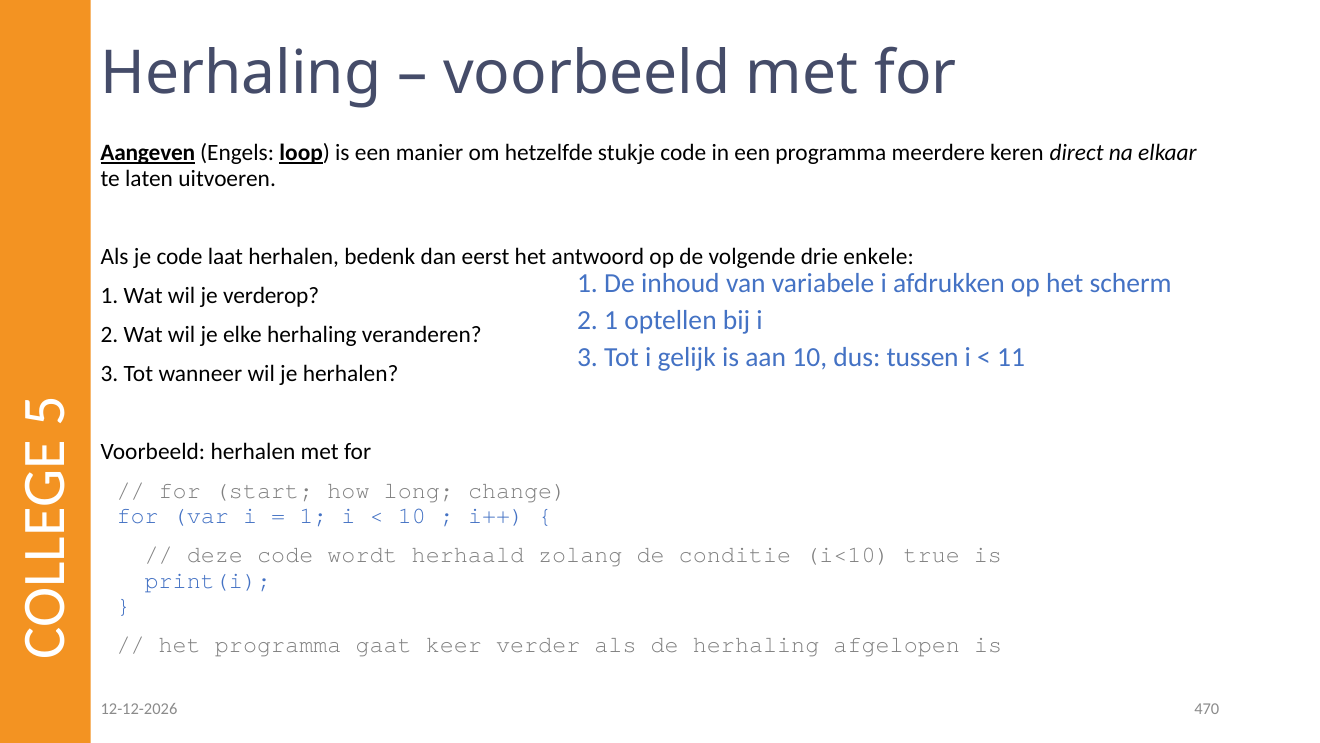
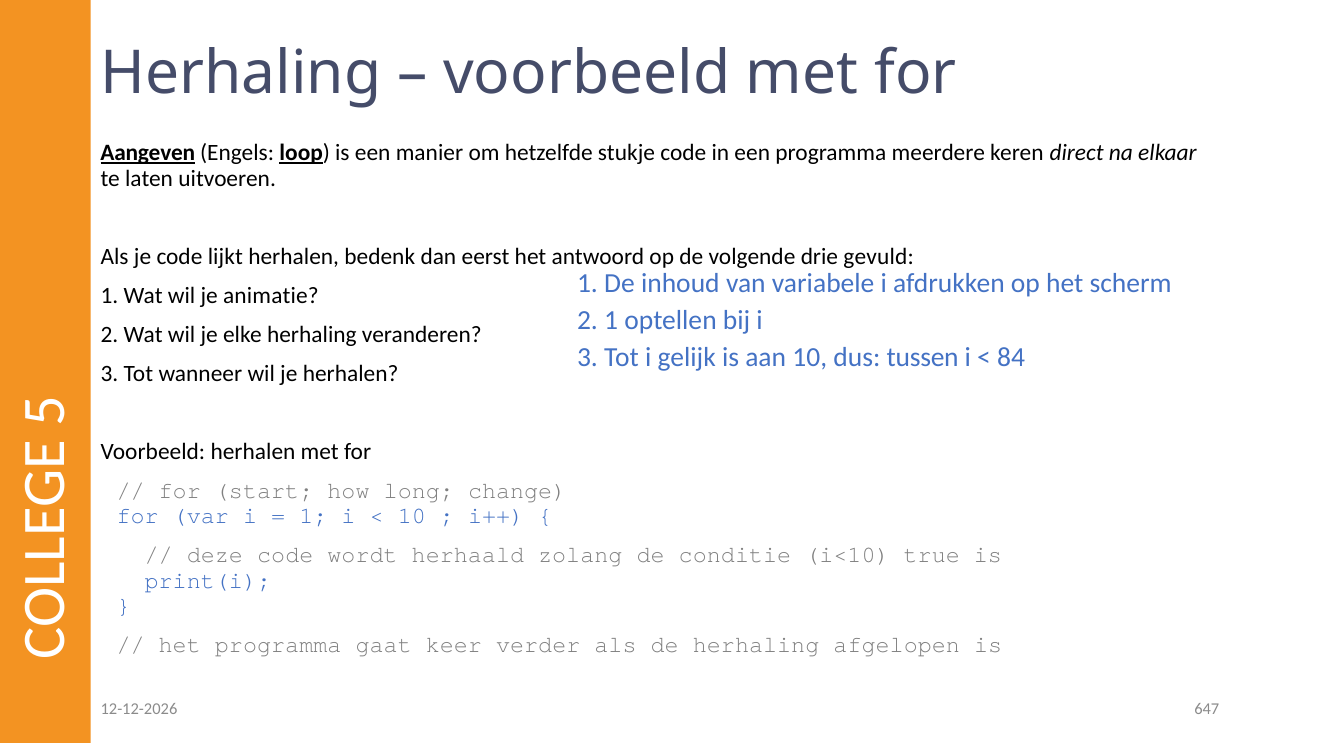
laat: laat -> lijkt (225, 256)
enkele: enkele -> gevuld (879, 256)
verderop: verderop -> animatie (271, 295)
11: 11 -> 84 (1011, 357)
470: 470 -> 647 (1207, 709)
